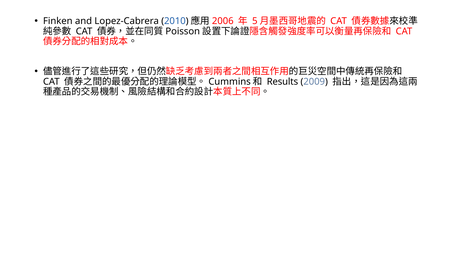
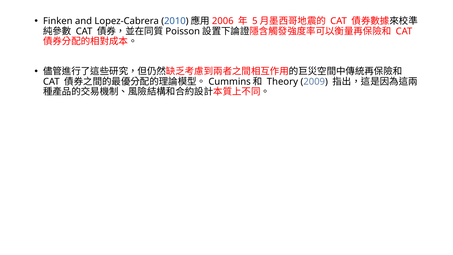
Results: Results -> Theory (282, 82)
